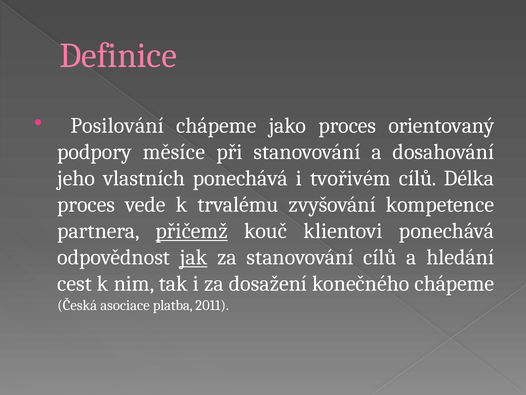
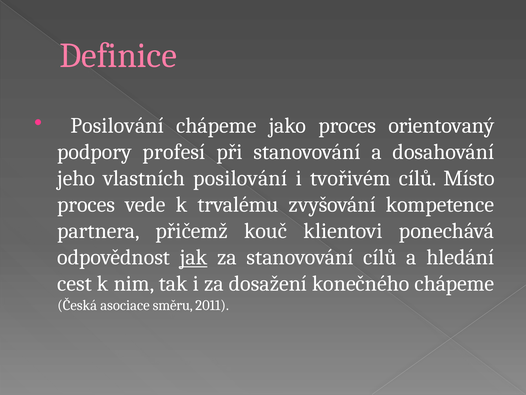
měsíce: měsíce -> profesí (174, 152)
vlastních ponechává: ponechává -> posilování (240, 178)
Délka: Délka -> Místo (469, 178)
přičemž underline: present -> none (192, 231)
platba: platba -> směru (173, 305)
